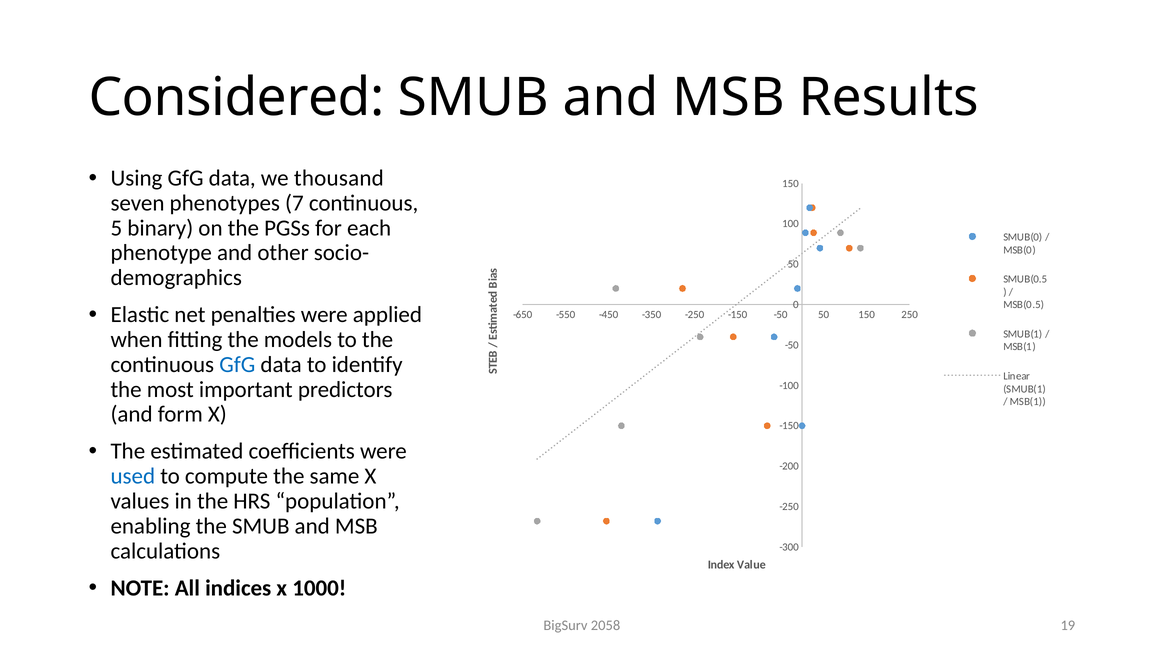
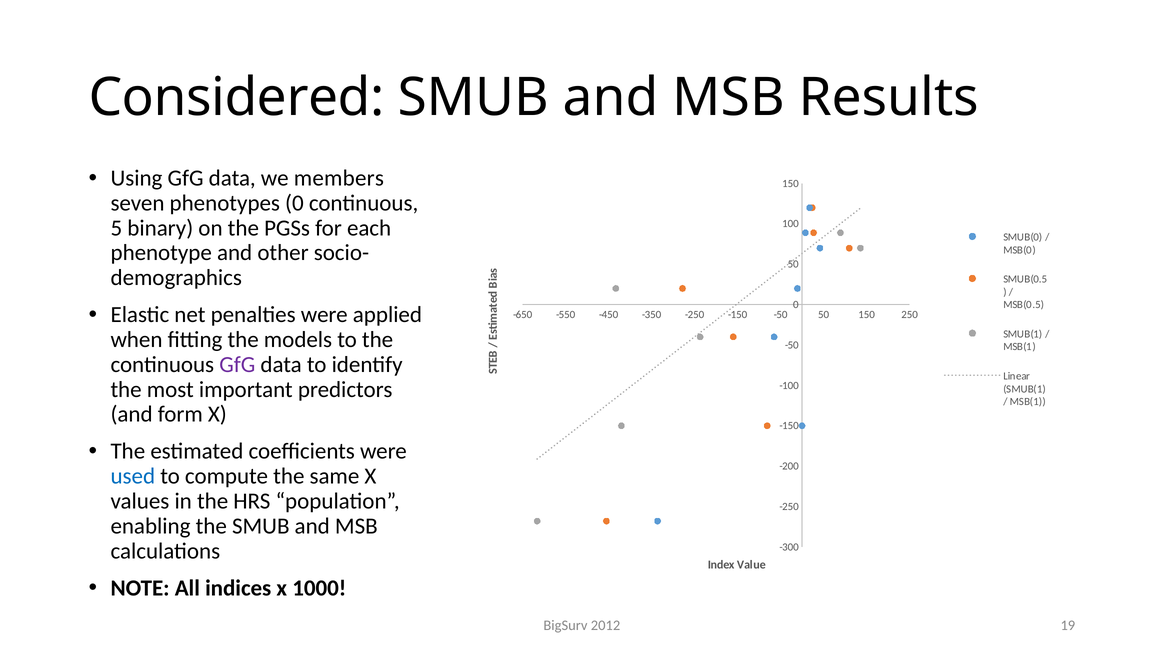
thousand: thousand -> members (339, 178)
phenotypes 7: 7 -> 0 (294, 203)
GfG colour: blue -> purple (237, 364)
2058: 2058 -> 2012 (606, 625)
